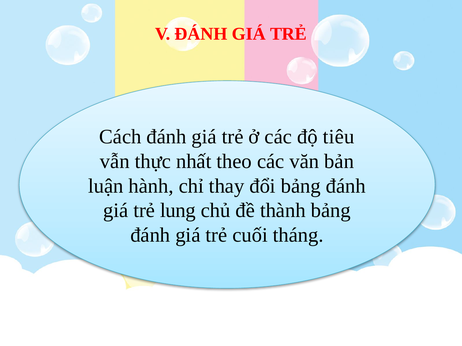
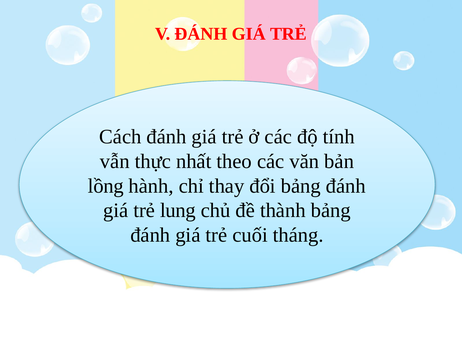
tiêu: tiêu -> tính (339, 137)
luận: luận -> lồng (106, 186)
